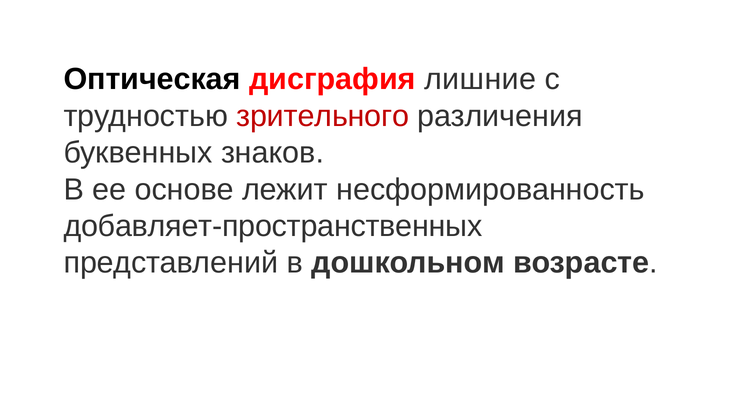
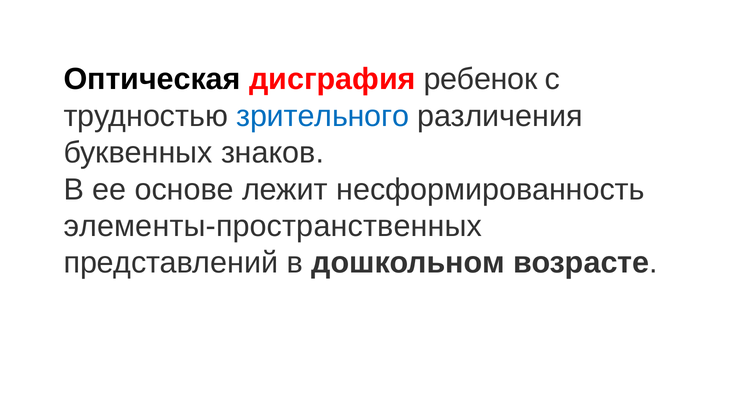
лишние: лишние -> ребенок (481, 79)
зрительного colour: red -> blue (323, 116)
добавляет-пространственных: добавляет-пространственных -> элементы-пространственных (273, 226)
